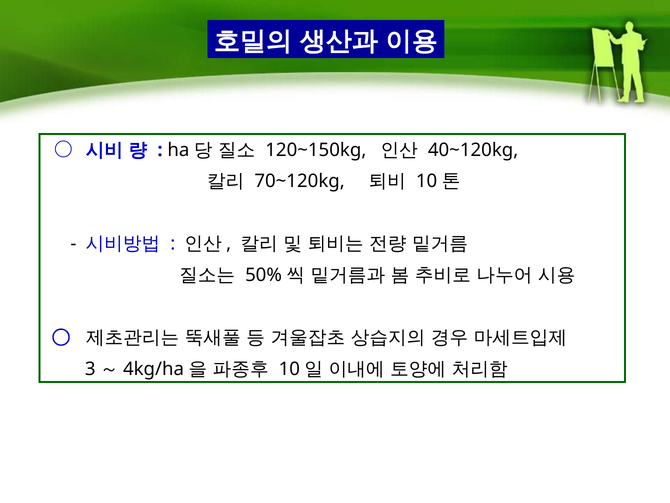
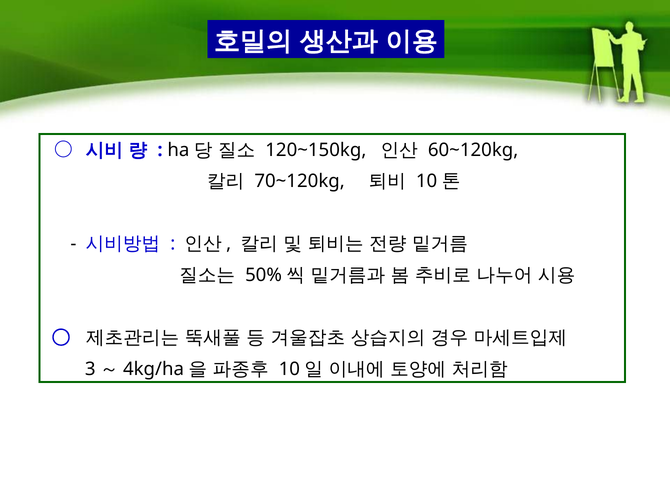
40~120kg: 40~120kg -> 60~120kg (473, 150)
